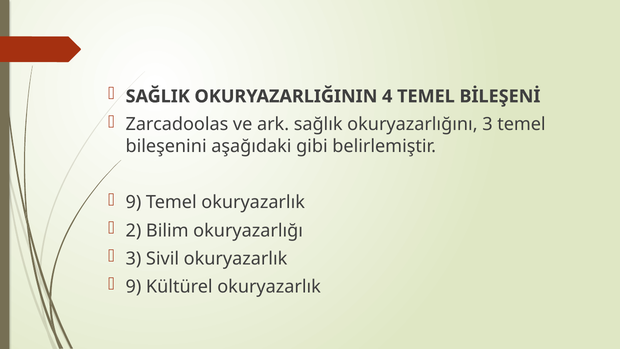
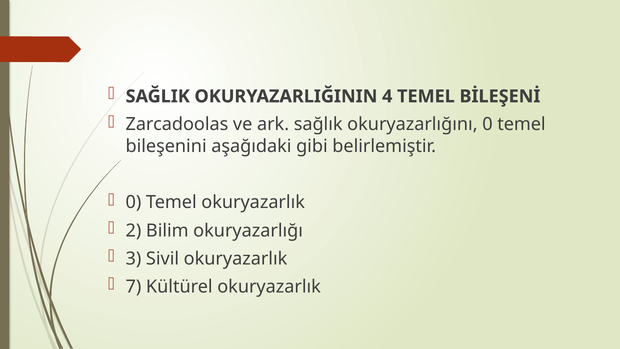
okuryazarlığını 3: 3 -> 0 (487, 124)
9: 9 -> 0 (133, 202)
9: 9 -> 7 (133, 287)
